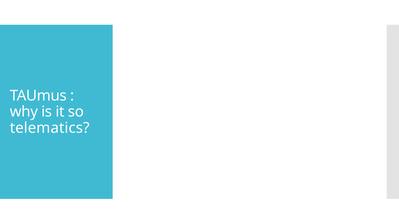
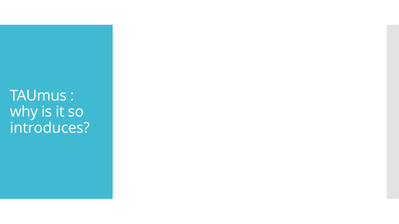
telematics: telematics -> introduces (50, 128)
